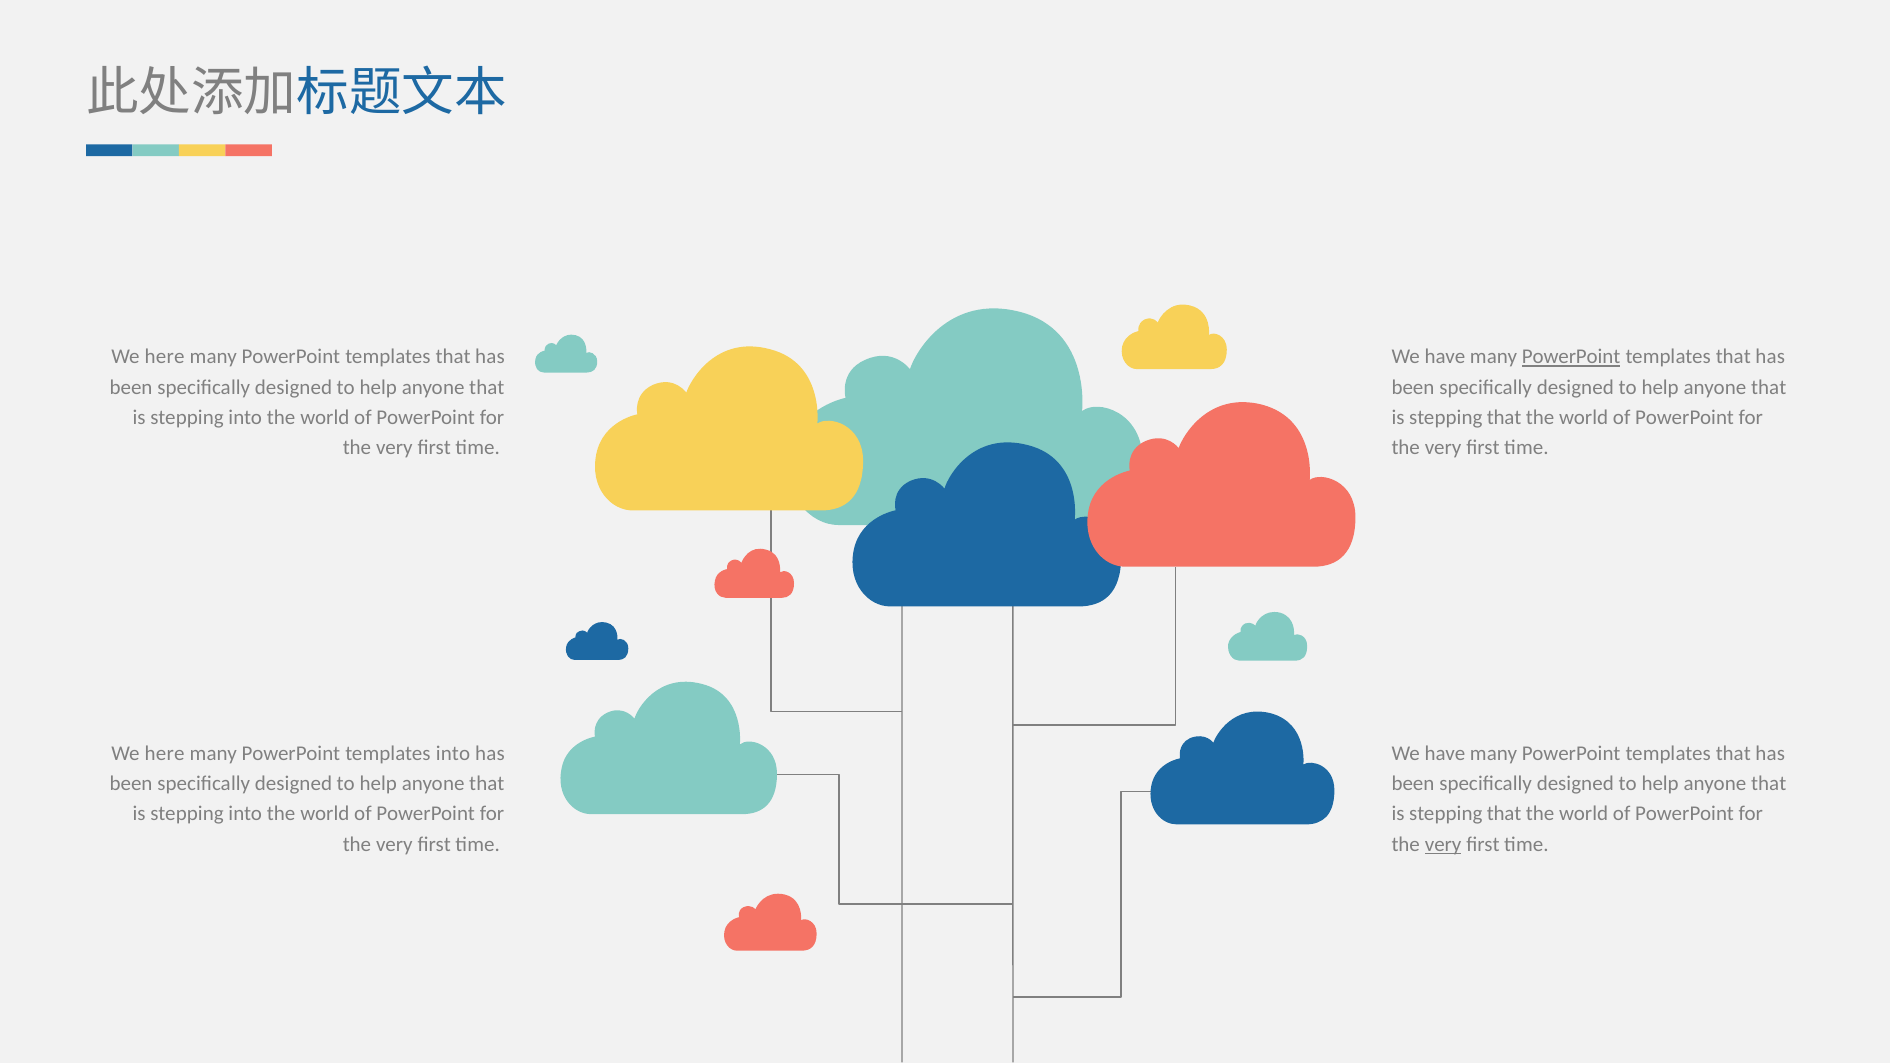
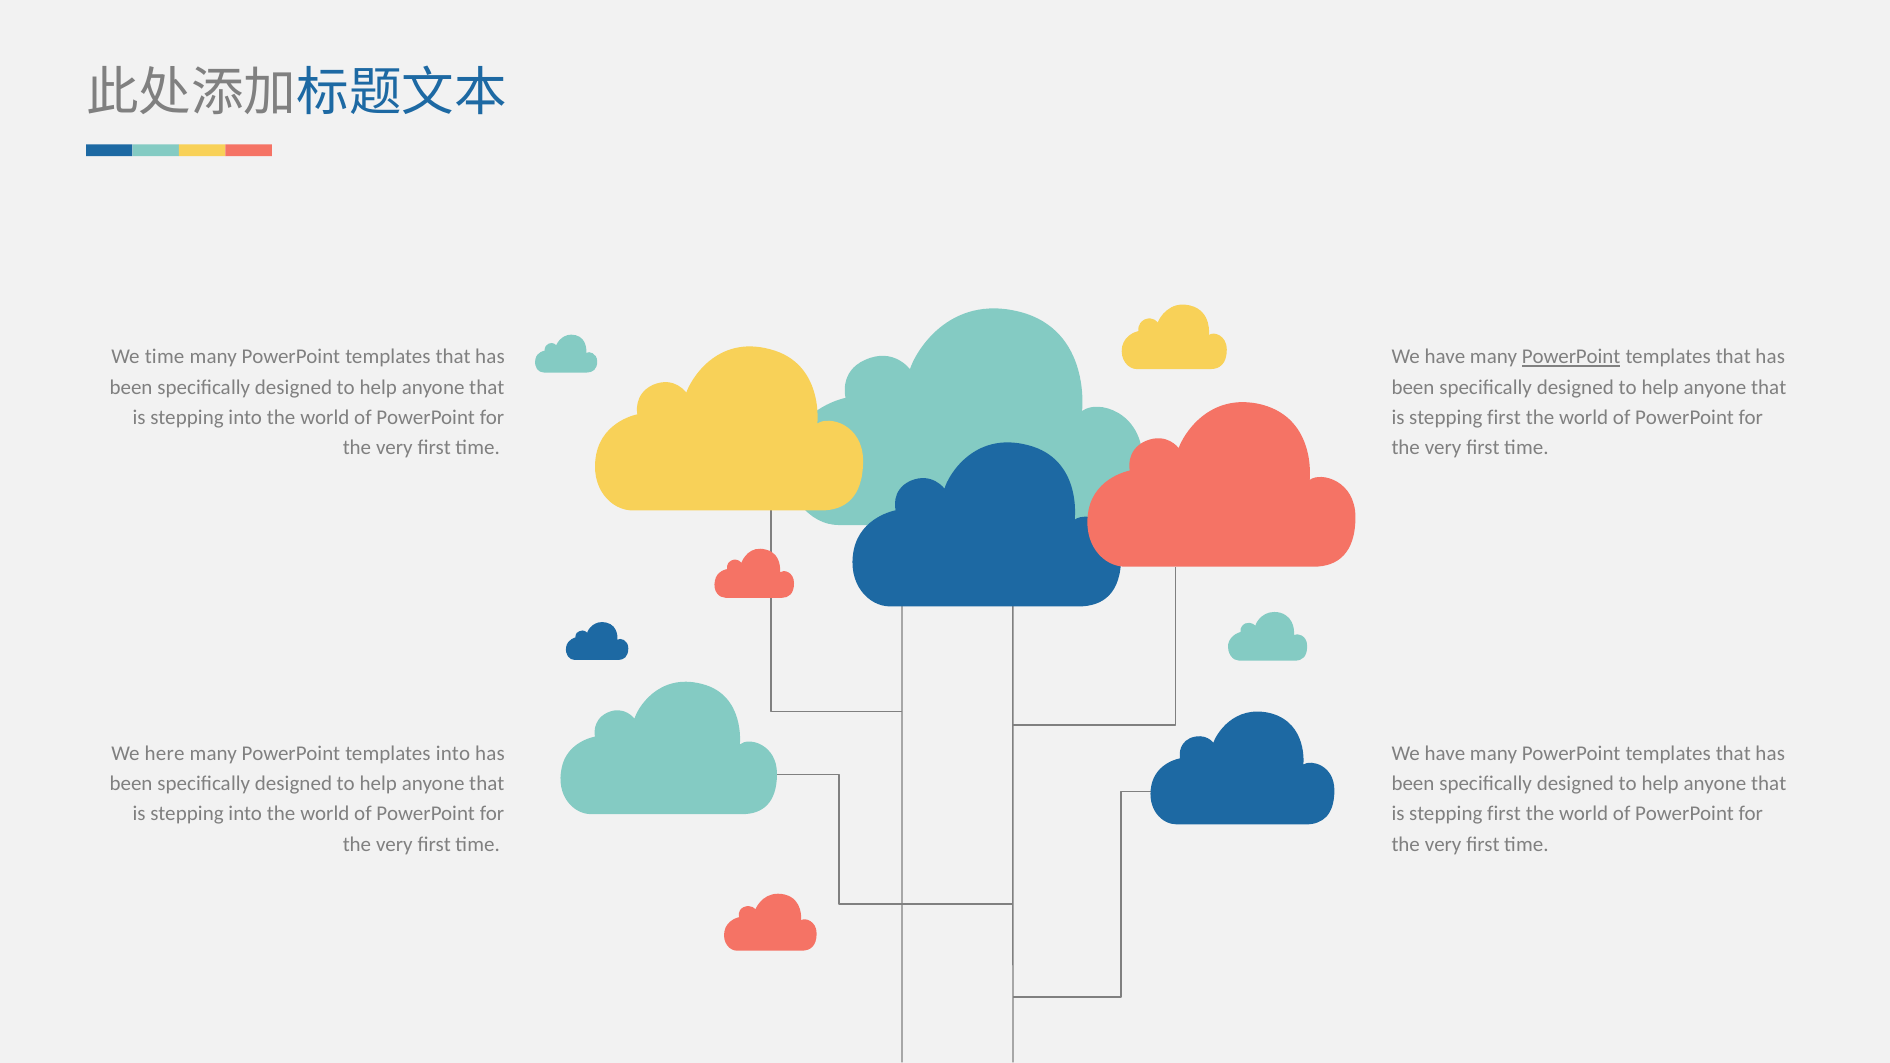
here: here -> time (165, 357)
that: that -> first (1504, 417)
that: that -> first (1504, 814)
very underline: present -> none (1443, 844)
